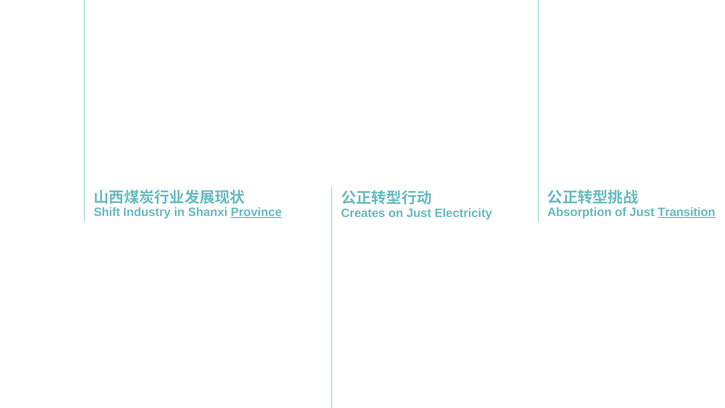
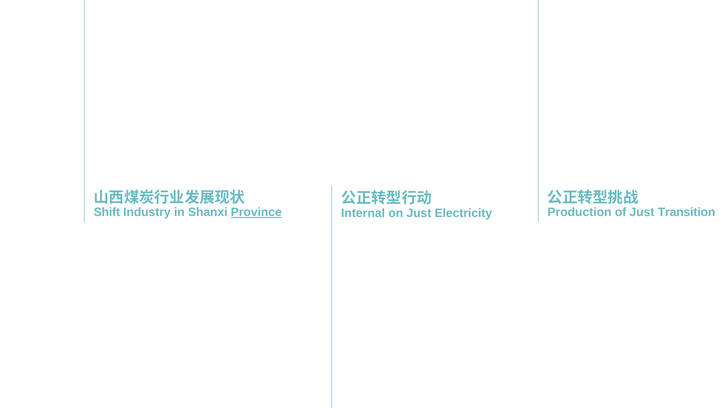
Absorption: Absorption -> Production (579, 212)
Transition underline: present -> none (687, 212)
Creates: Creates -> Internal (363, 213)
